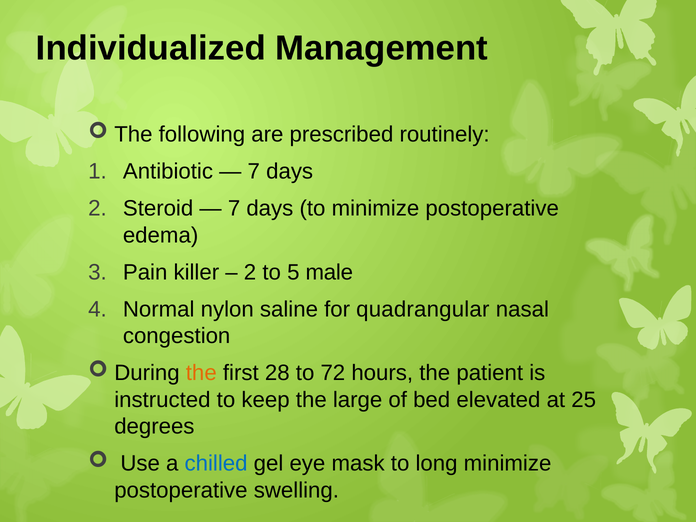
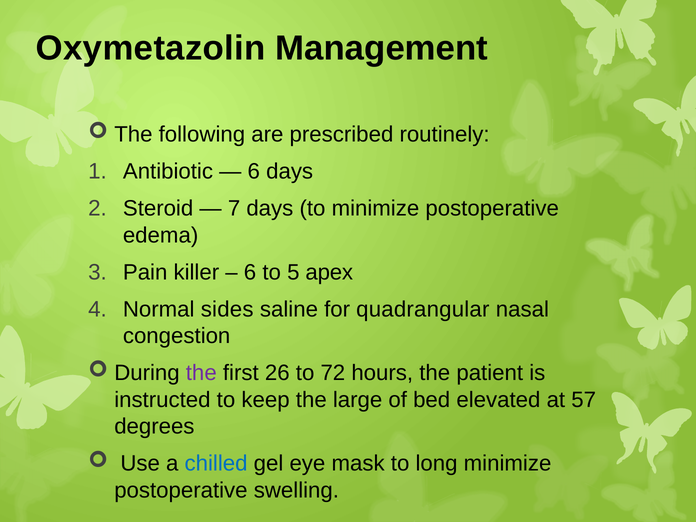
Individualized: Individualized -> Oxymetazolin (151, 48)
7: 7 -> 6 (254, 171)
2: 2 -> 6 (250, 272)
male: male -> apex (329, 272)
nylon: nylon -> sides (227, 309)
the colour: orange -> purple (201, 373)
28: 28 -> 26 (277, 373)
25: 25 -> 57 (584, 400)
